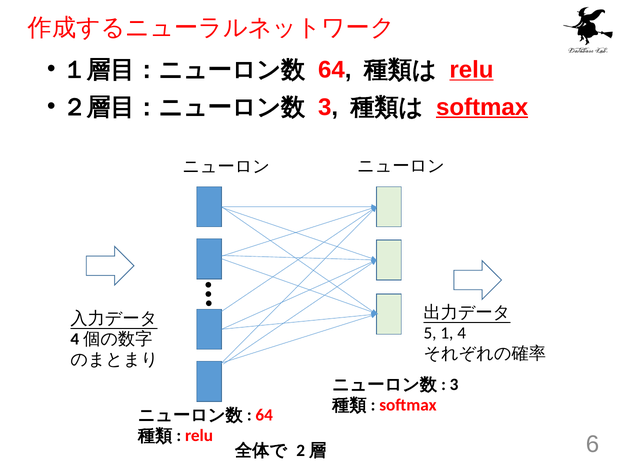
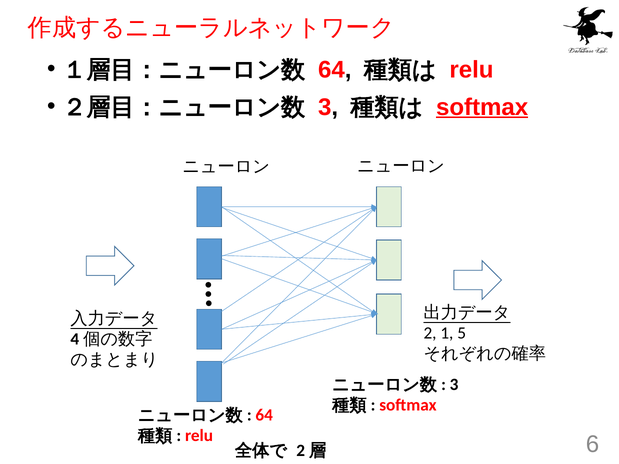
relu underline: present -> none (471, 70)
5: 5 -> 2 (430, 333)
4: 4 -> 5 (462, 333)
